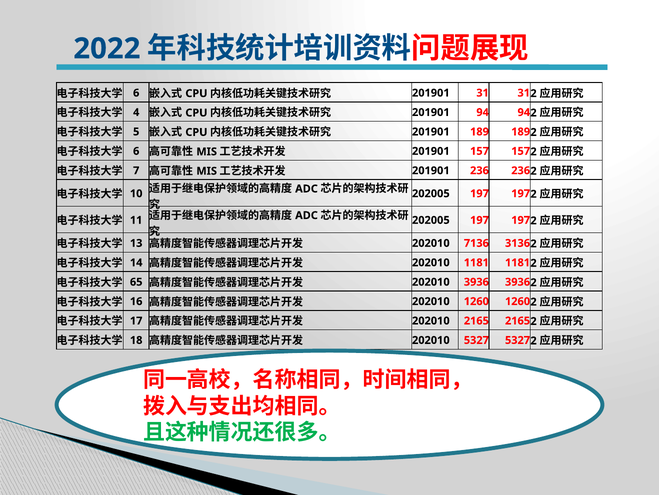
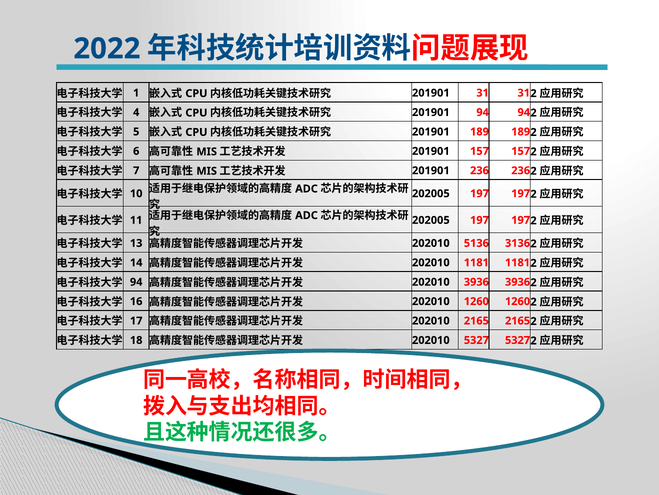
6: 6 -> 1 (136, 93)
7136: 7136 -> 5136 (476, 243)
65: 65 -> 94 (136, 282)
